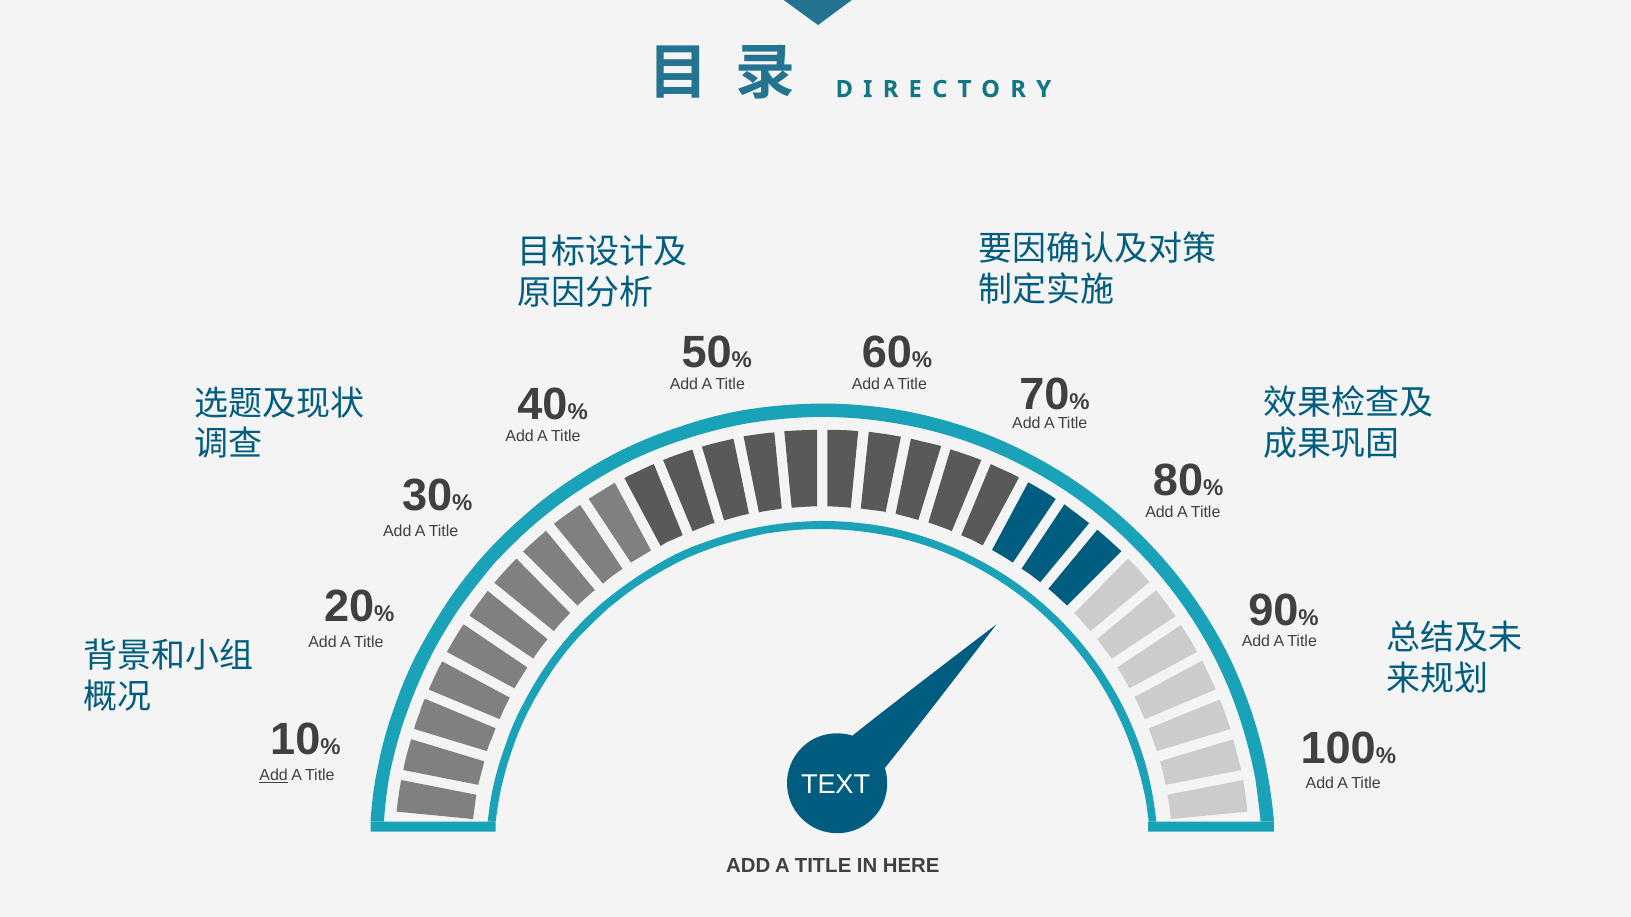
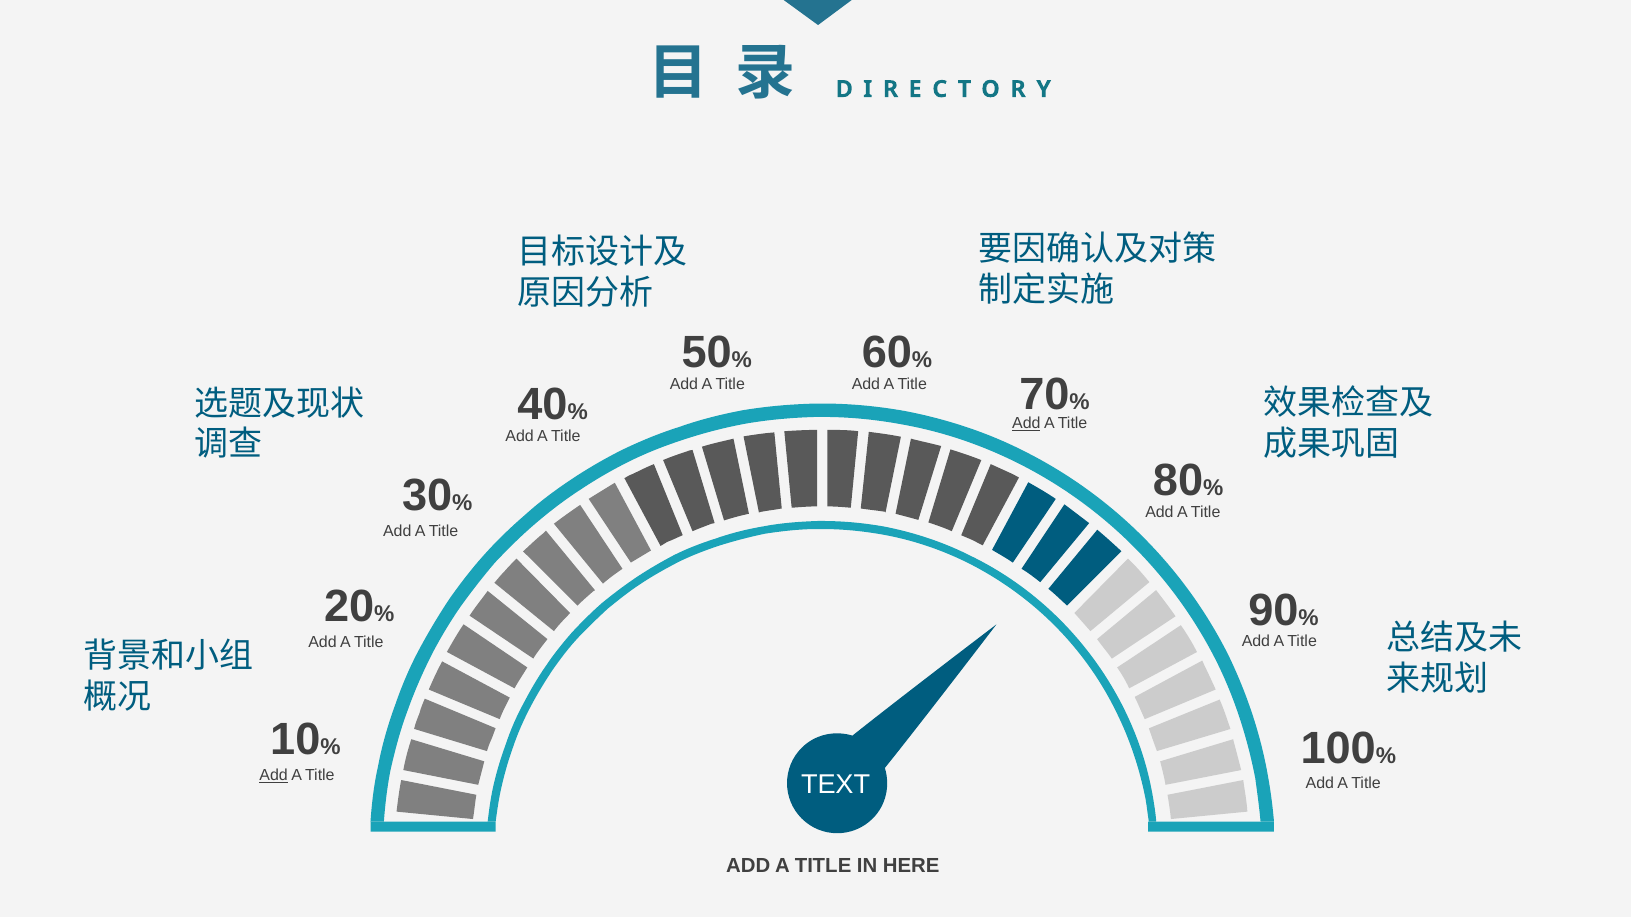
Add underline: none -> present (1026, 424)
